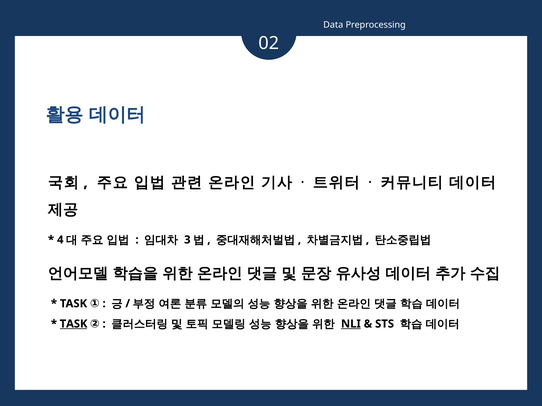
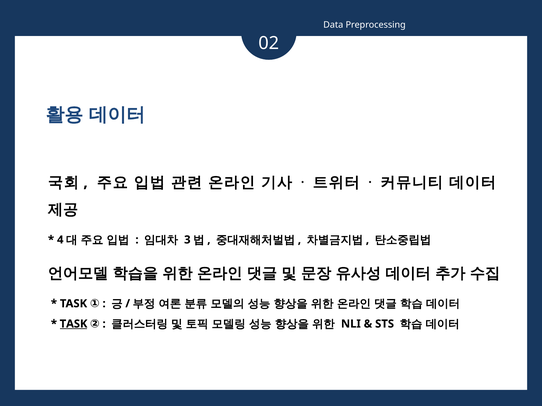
NLI underline: present -> none (351, 324)
